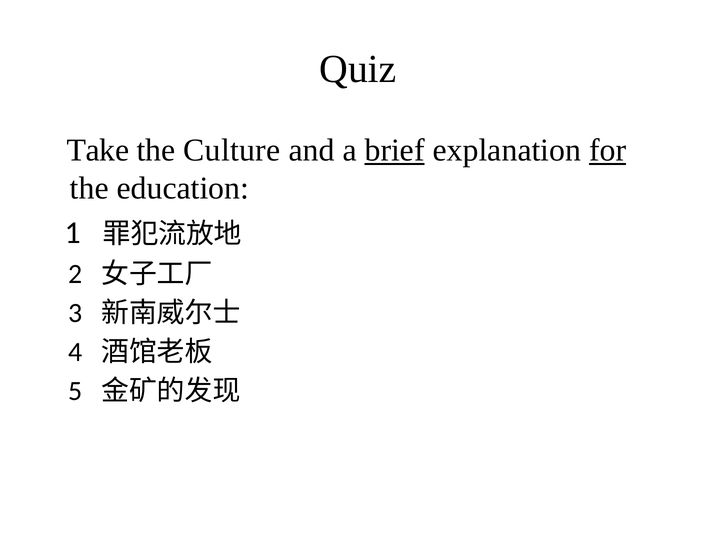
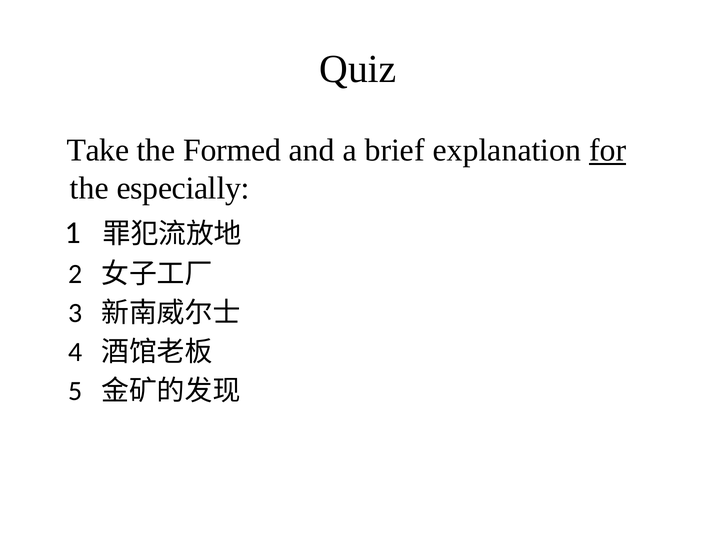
Culture: Culture -> Formed (232, 150)
brief underline: present -> none (395, 150)
education: education -> especially (183, 188)
